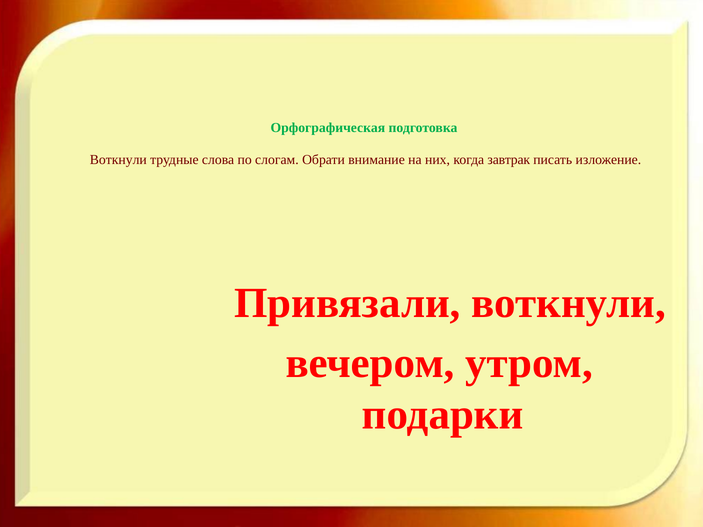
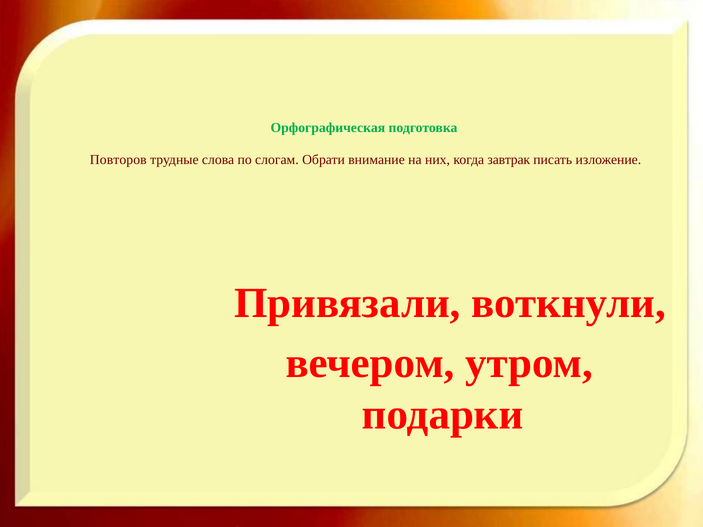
Воткнули: Воткнули -> Повторов (118, 160)
